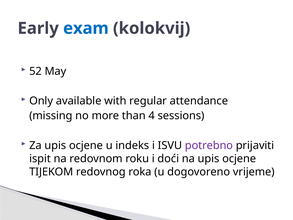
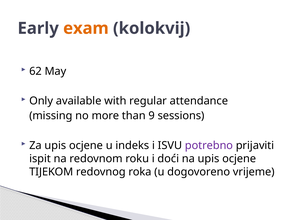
exam colour: blue -> orange (86, 28)
52: 52 -> 62 (36, 71)
4: 4 -> 9 (152, 116)
